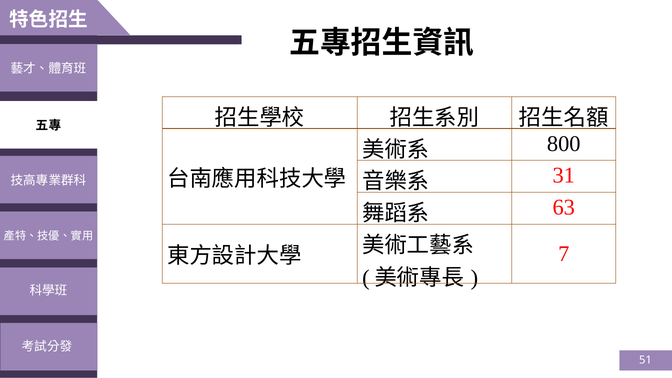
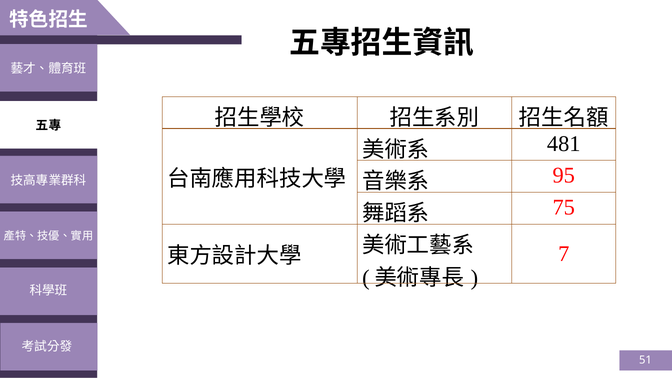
800: 800 -> 481 (564, 144)
31: 31 -> 95 (564, 176)
63: 63 -> 75 (564, 207)
